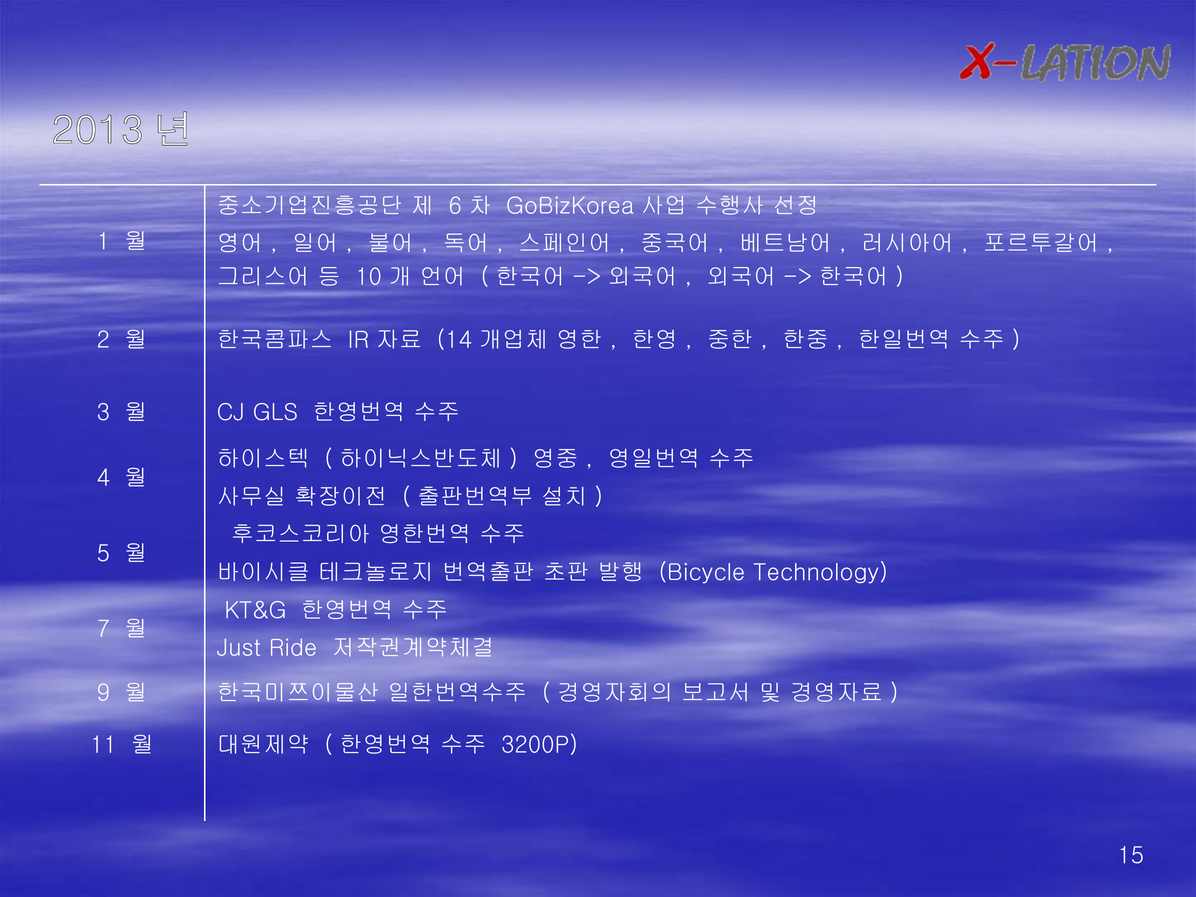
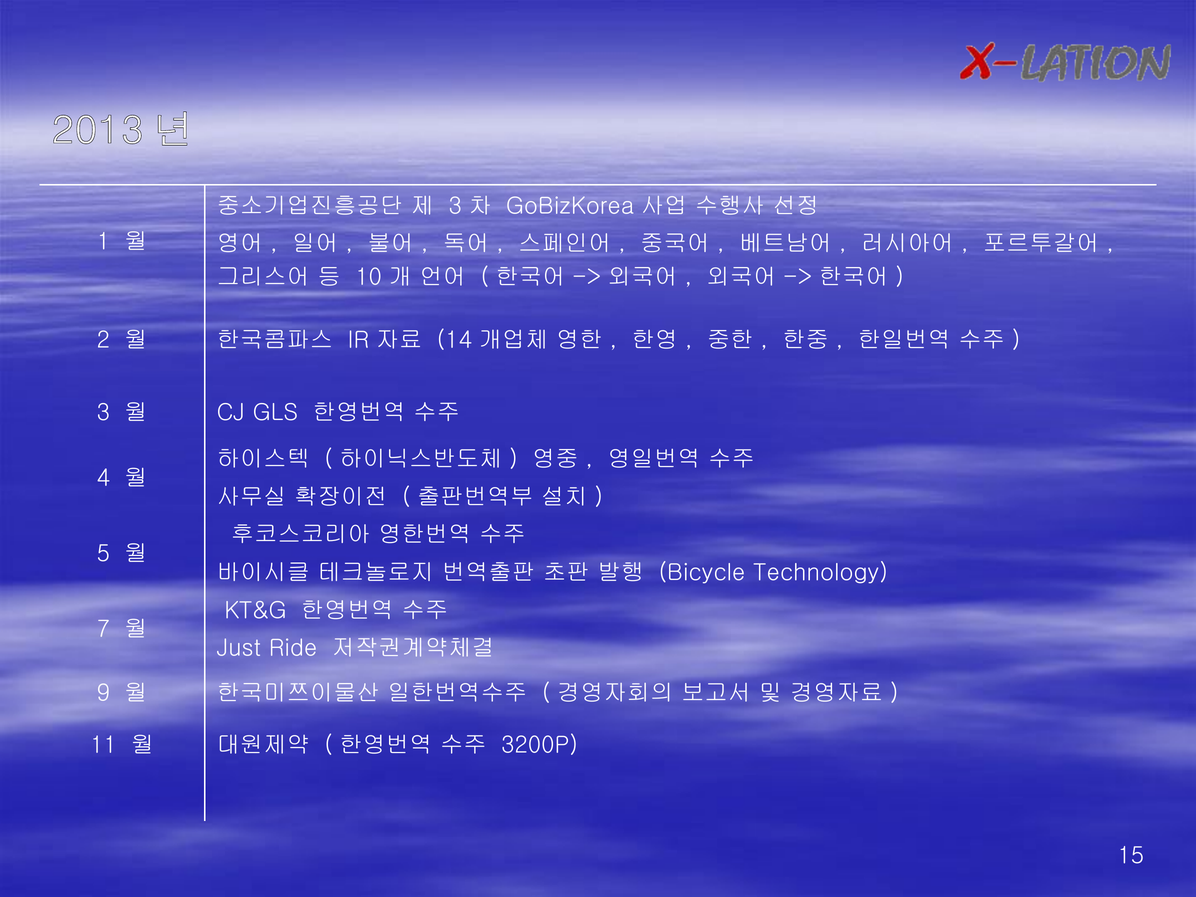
6: 6 -> 3 (455, 206)
